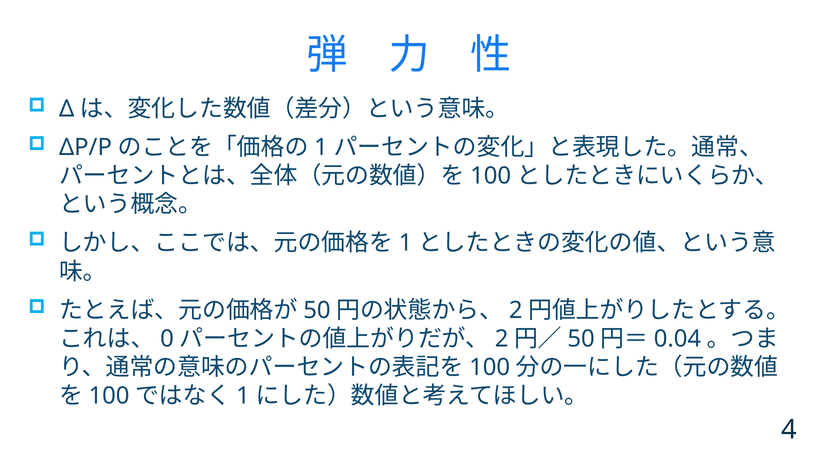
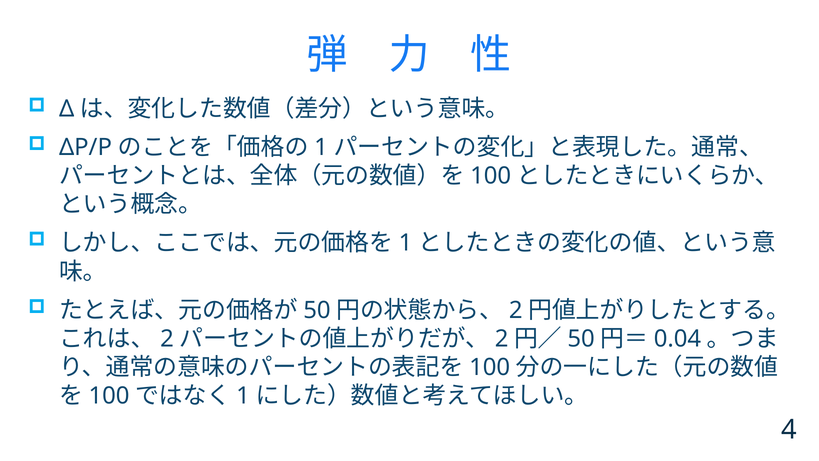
0: 0 -> 2 (167, 339)
